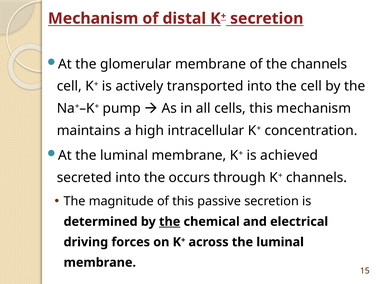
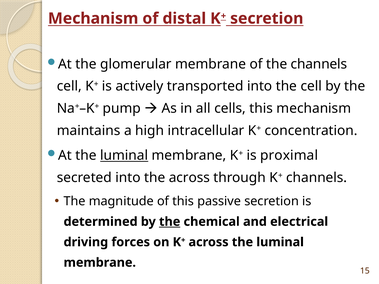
luminal underline: none -> present (124, 156)
achieved: achieved -> proximal (289, 156)
the occurs: occurs -> across (189, 178)
